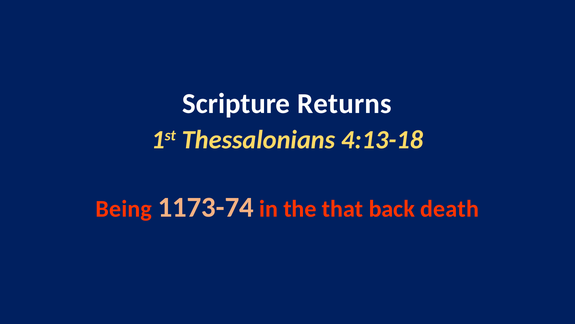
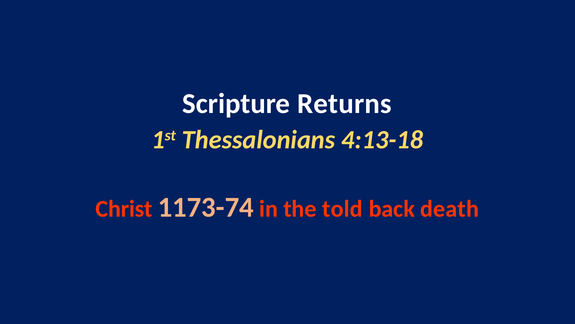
Being: Being -> Christ (124, 209)
that: that -> told (342, 209)
